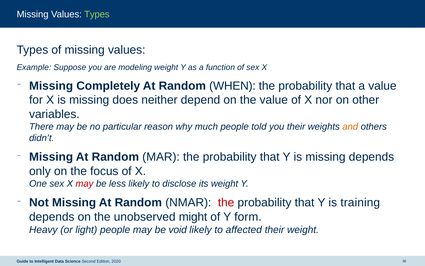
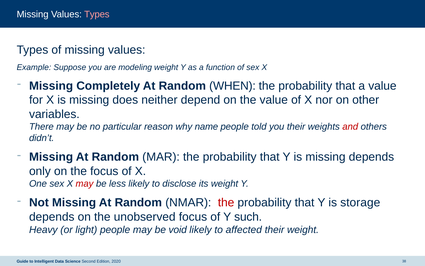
Types colour: light green -> pink (97, 14)
much: much -> name (206, 127)
and colour: orange -> red (350, 127)
training: training -> storage (360, 202)
unobserved might: might -> focus (193, 217)
form: form -> such (248, 217)
